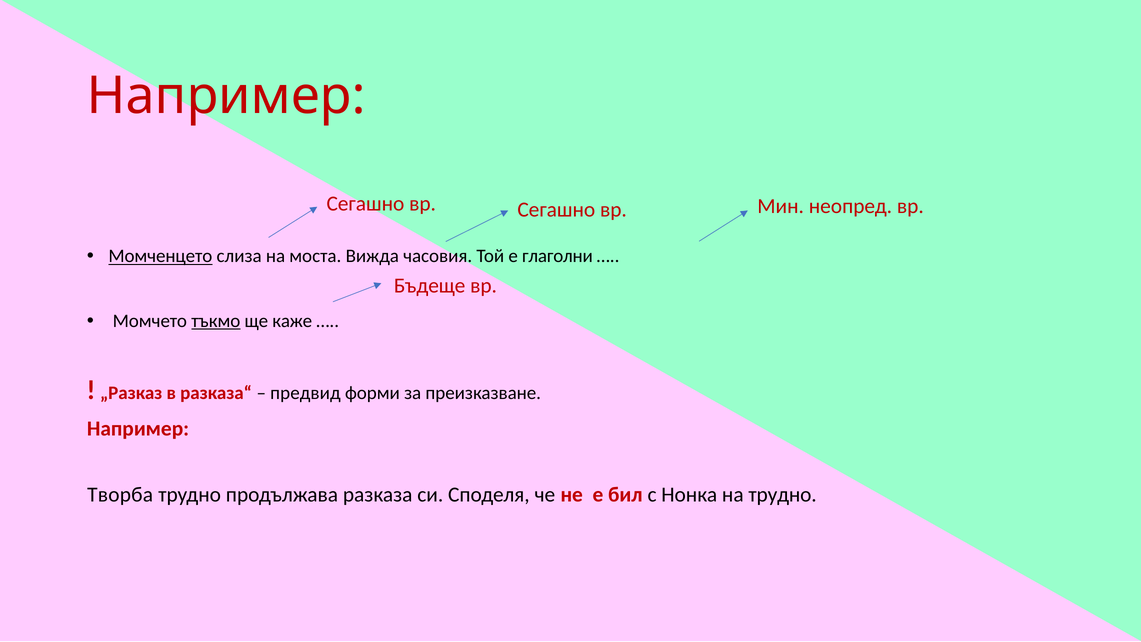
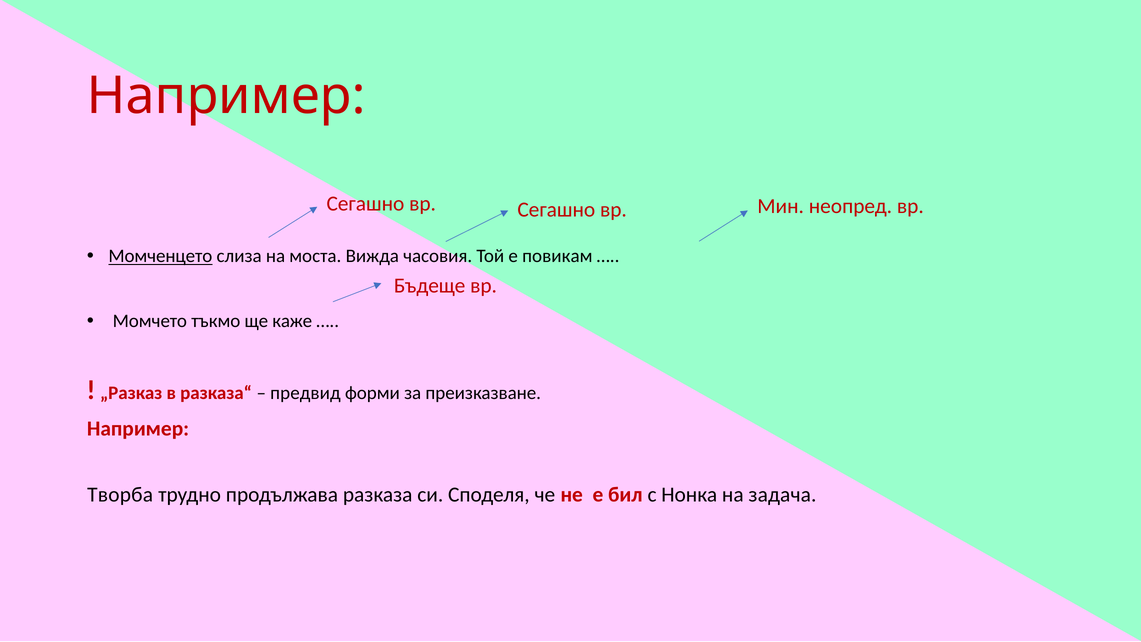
глаголни: глаголни -> повикам (557, 256)
тъкмо underline: present -> none (216, 321)
на трудно: трудно -> задача (782, 495)
